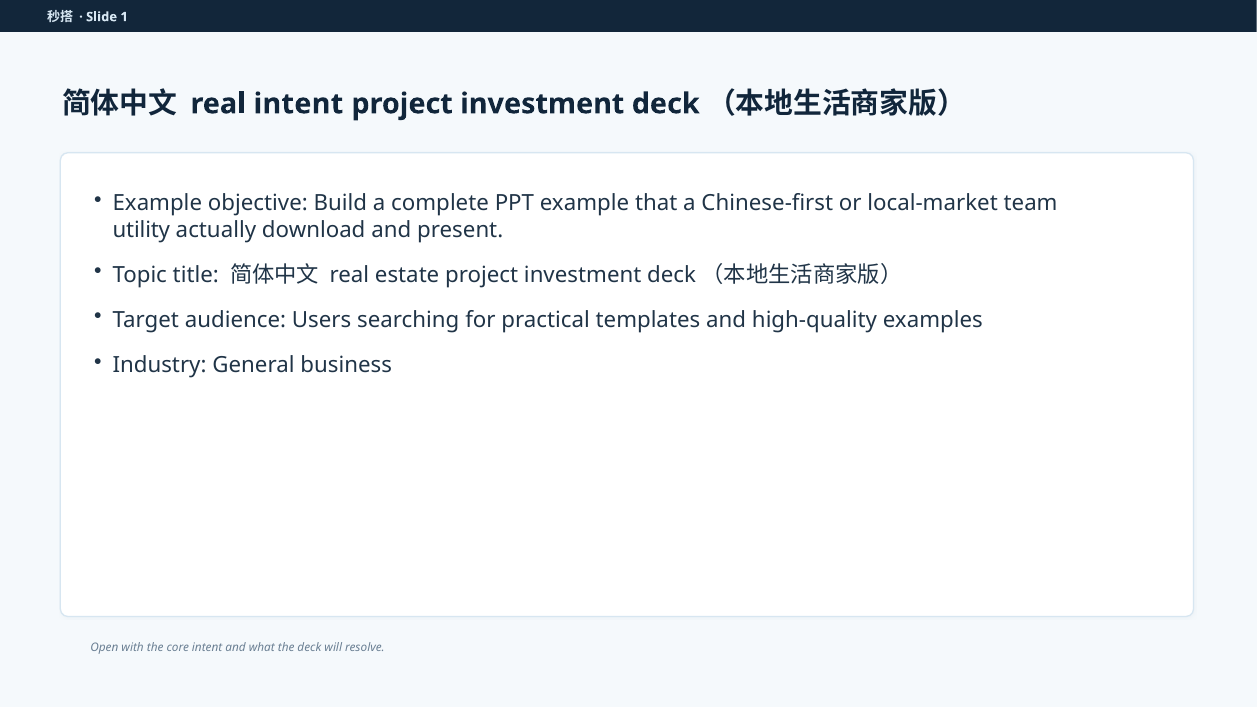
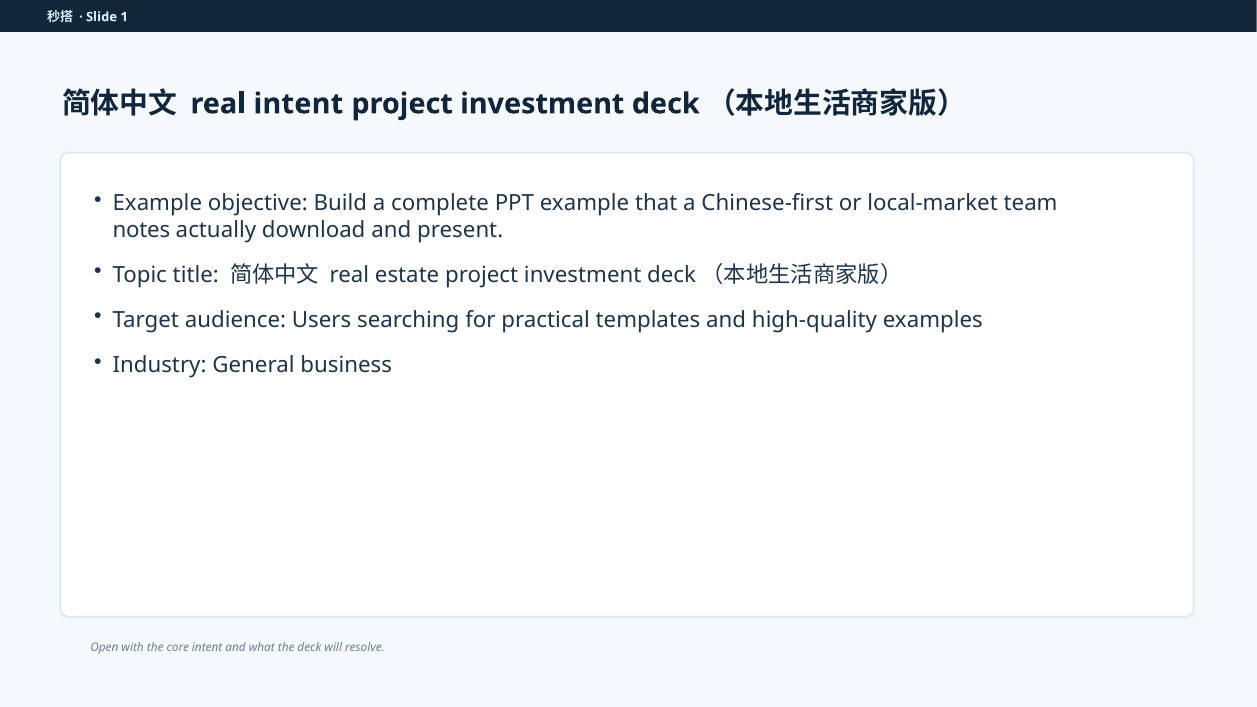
utility: utility -> notes (141, 230)
